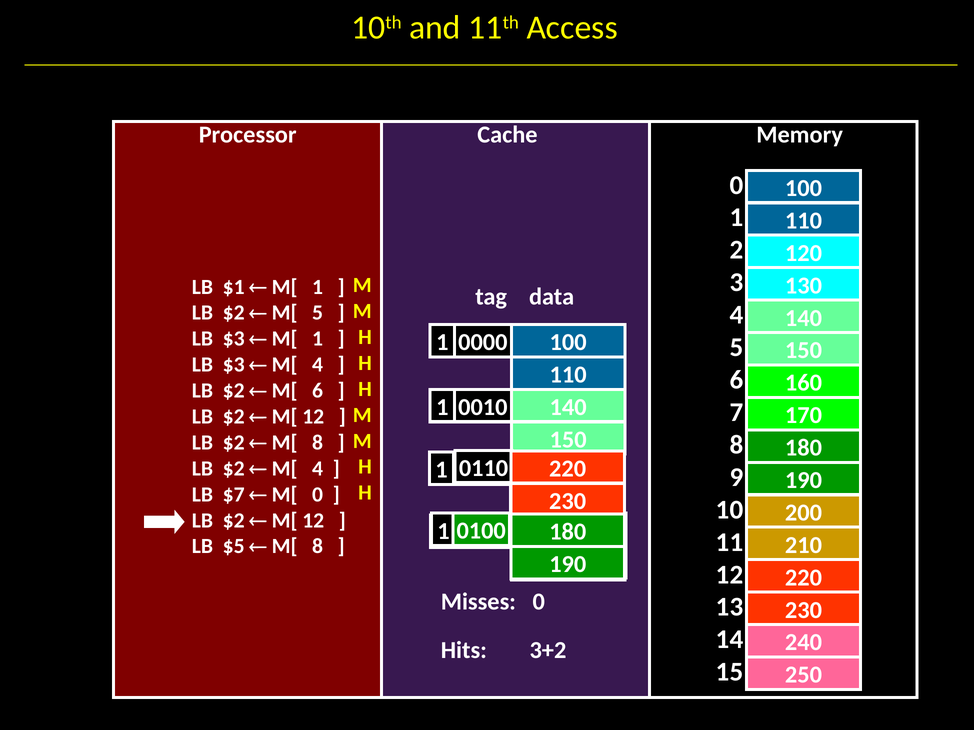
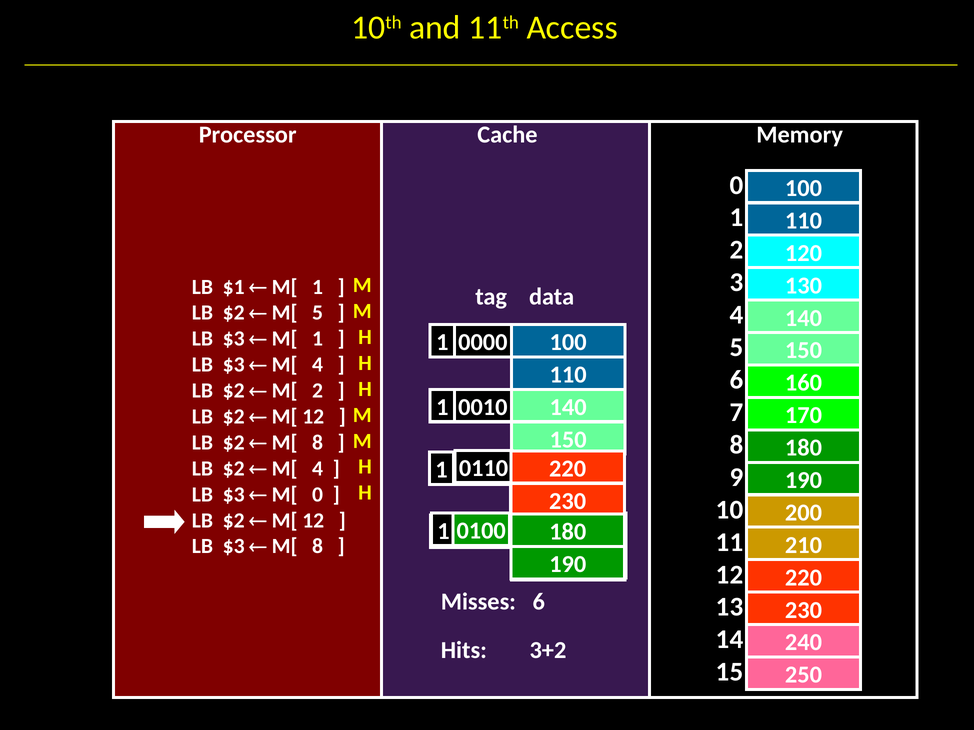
M[ 6: 6 -> 2 (318, 391)
$7: $7 -> $3 (234, 495)
$5: $5 -> $3 (234, 547)
Misses 0: 0 -> 6 (539, 602)
